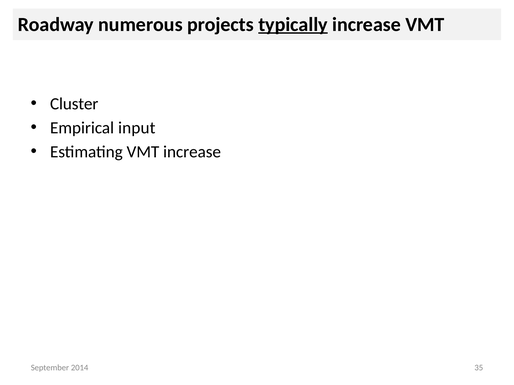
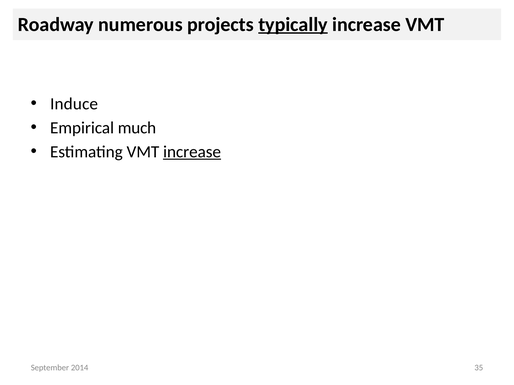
Cluster: Cluster -> Induce (74, 104)
input: input -> much (137, 128)
increase underline: none -> present (192, 152)
